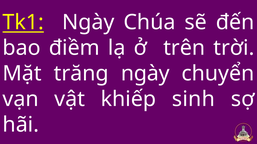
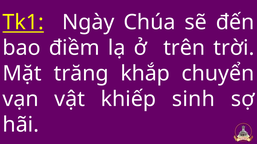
trăng ngày: ngày -> khắp (145, 74)
